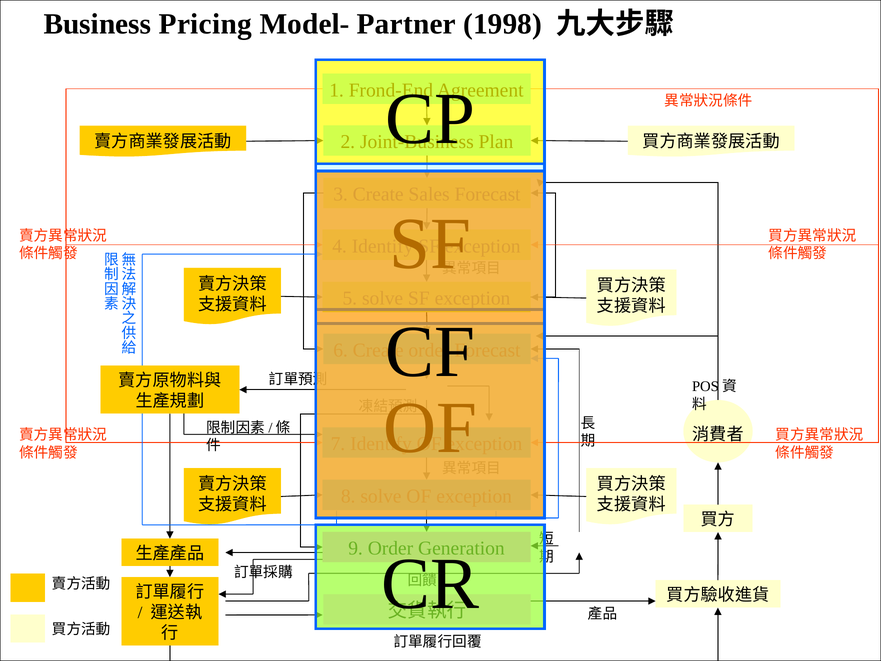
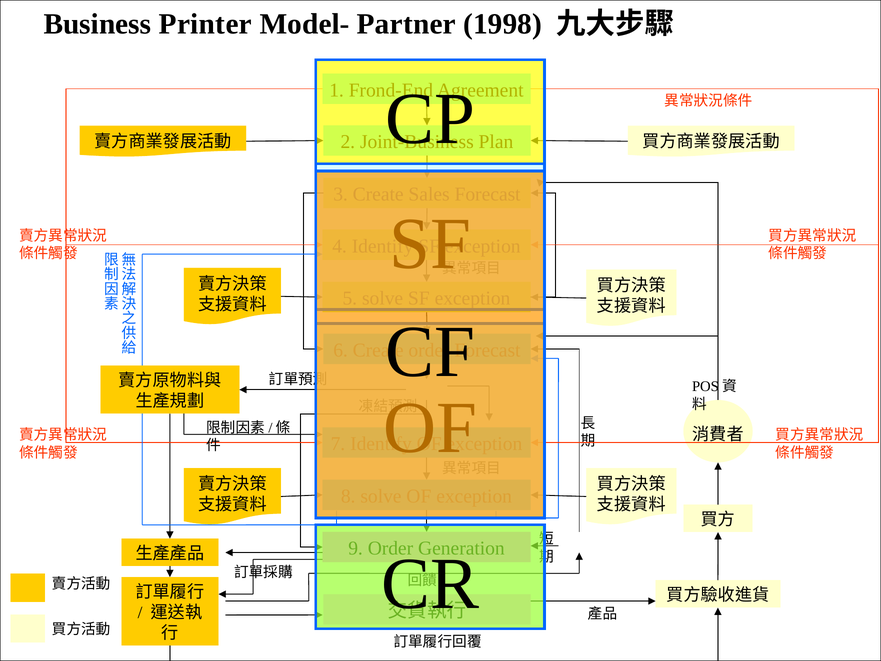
Pricing: Pricing -> Printer (205, 24)
